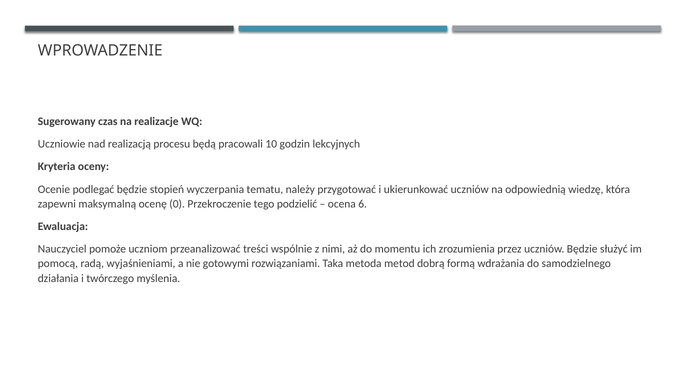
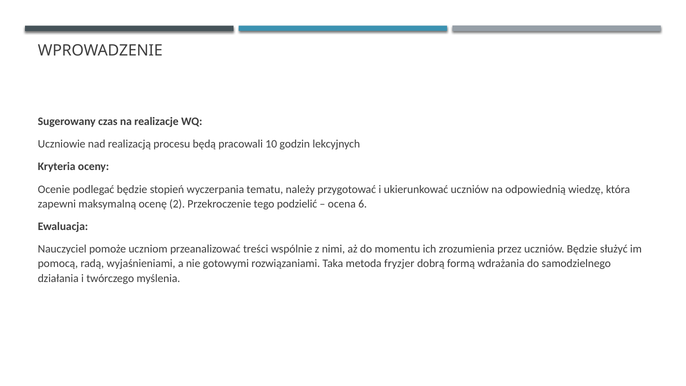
0: 0 -> 2 (177, 204)
metod: metod -> fryzjer (399, 264)
